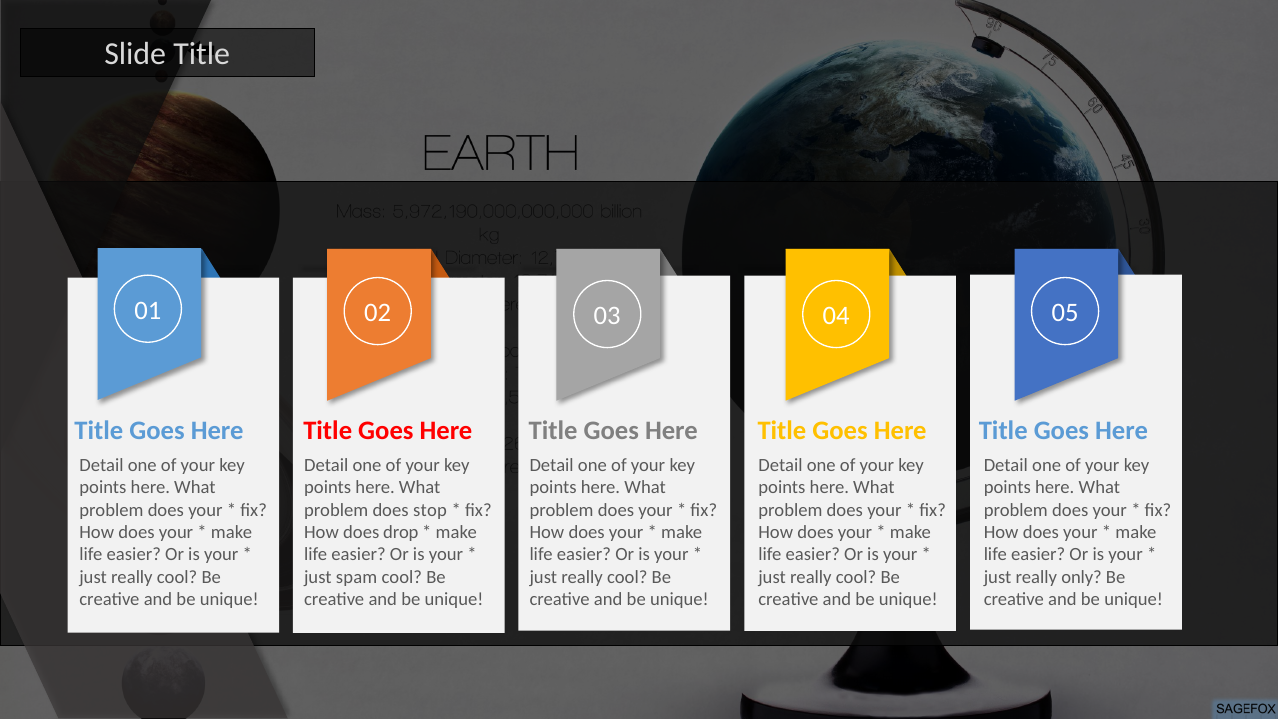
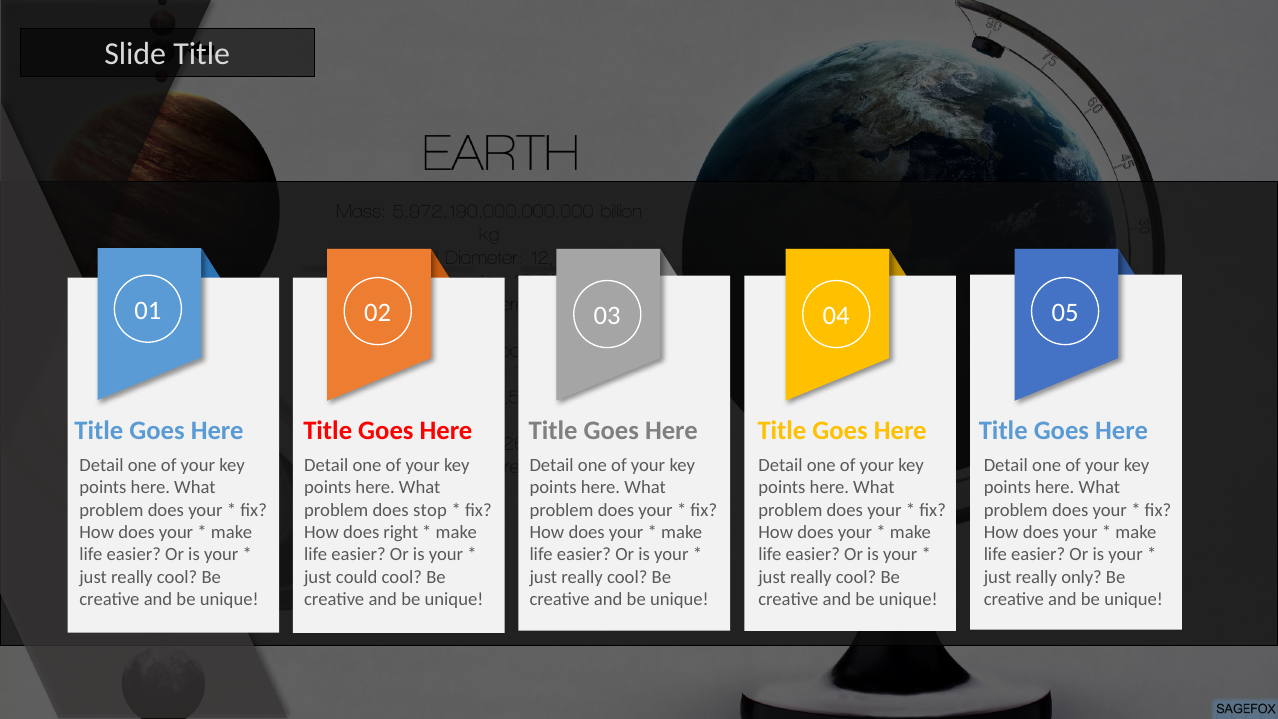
drop: drop -> right (401, 532)
spam: spam -> could (357, 577)
